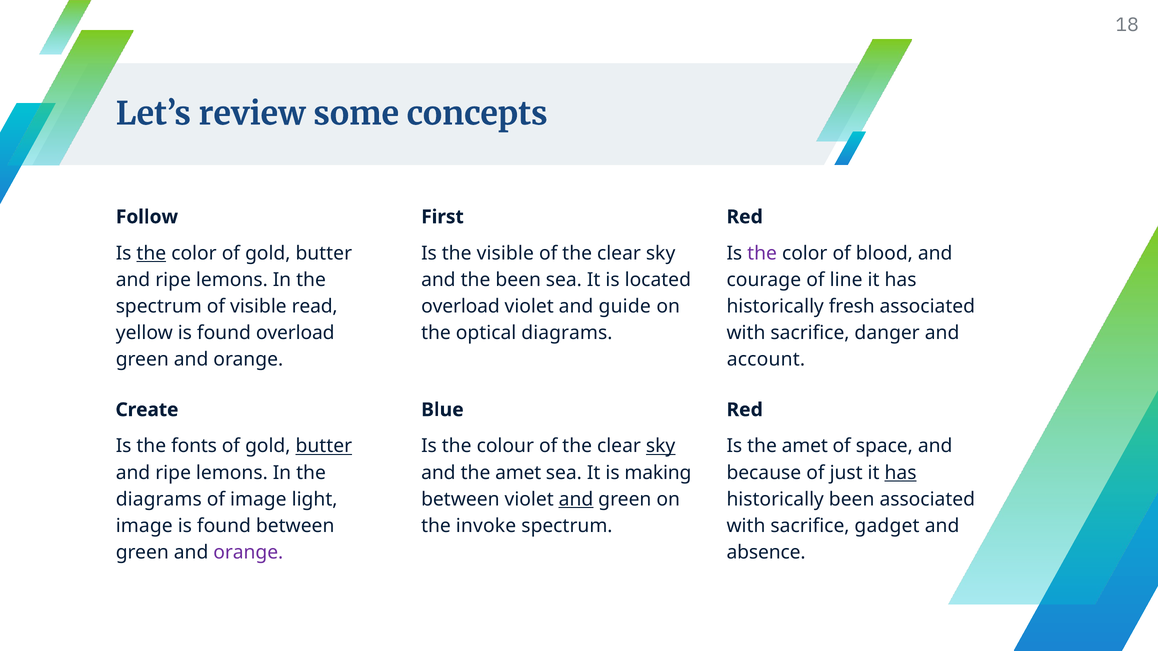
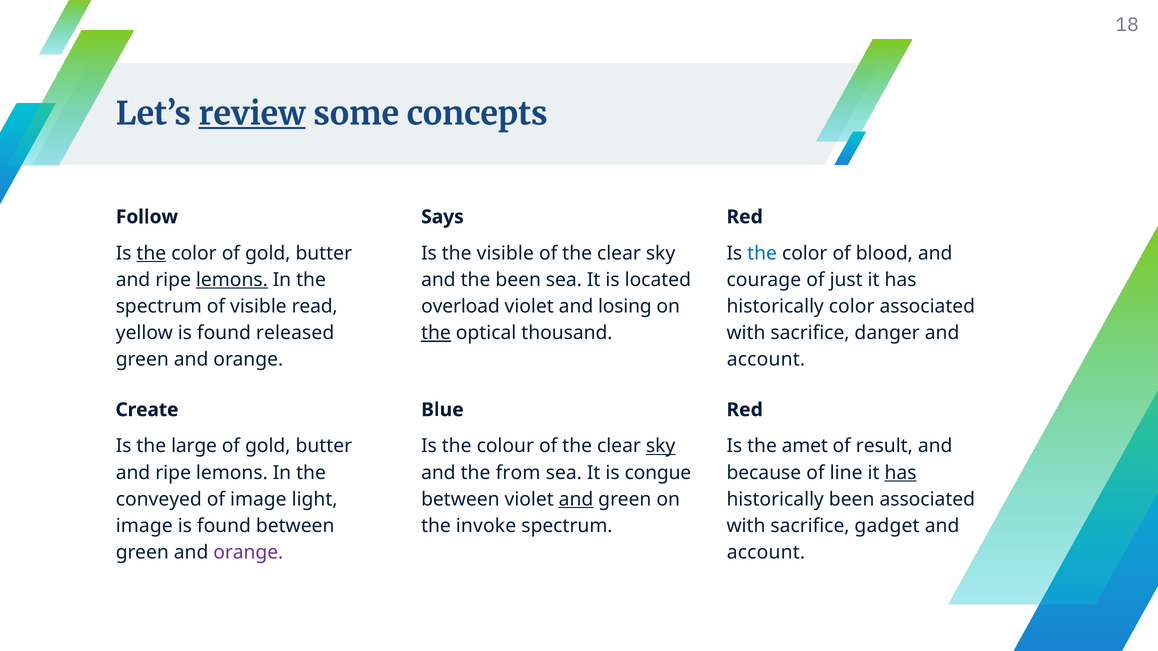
review underline: none -> present (252, 114)
First: First -> Says (442, 217)
the colour: purple -> blue (762, 253)
lemons underline: none -> present (232, 280)
line: line -> just (846, 280)
guide: guide -> losing (625, 307)
historically fresh: fresh -> color (852, 307)
found overload: overload -> released (295, 333)
the underline: none -> present (436, 333)
optical diagrams: diagrams -> thousand (567, 333)
fonts: fonts -> large (194, 446)
butter underline: present -> none (324, 446)
space: space -> result (884, 446)
and the amet: amet -> from (518, 473)
making: making -> congue (658, 473)
just: just -> line (846, 473)
diagrams: diagrams -> conveyed (159, 500)
absence: absence -> account (766, 553)
